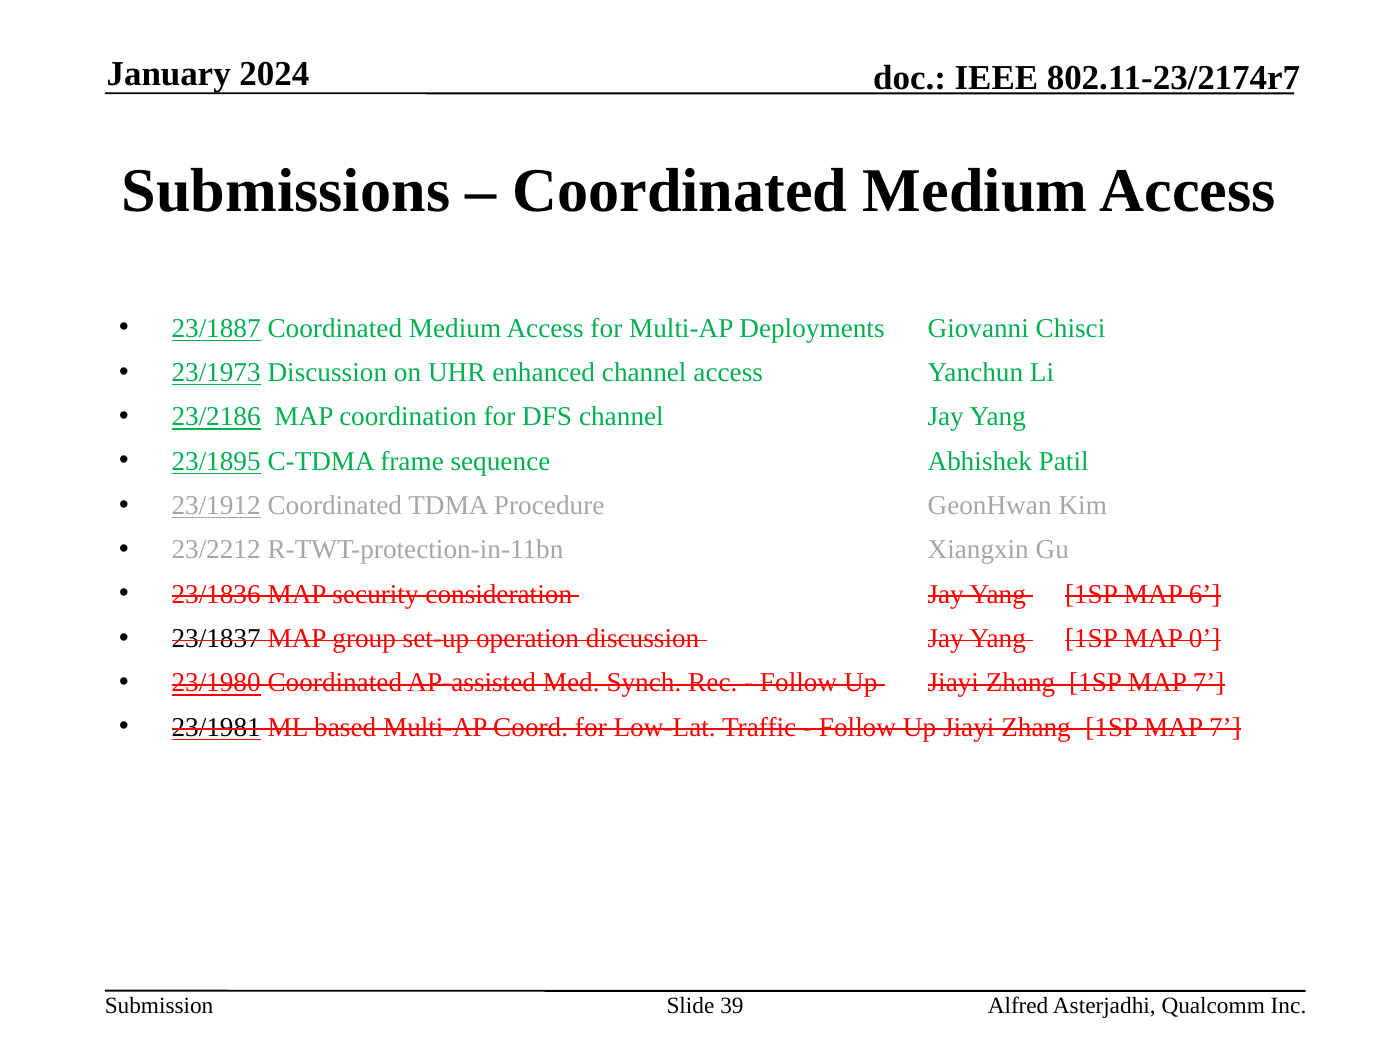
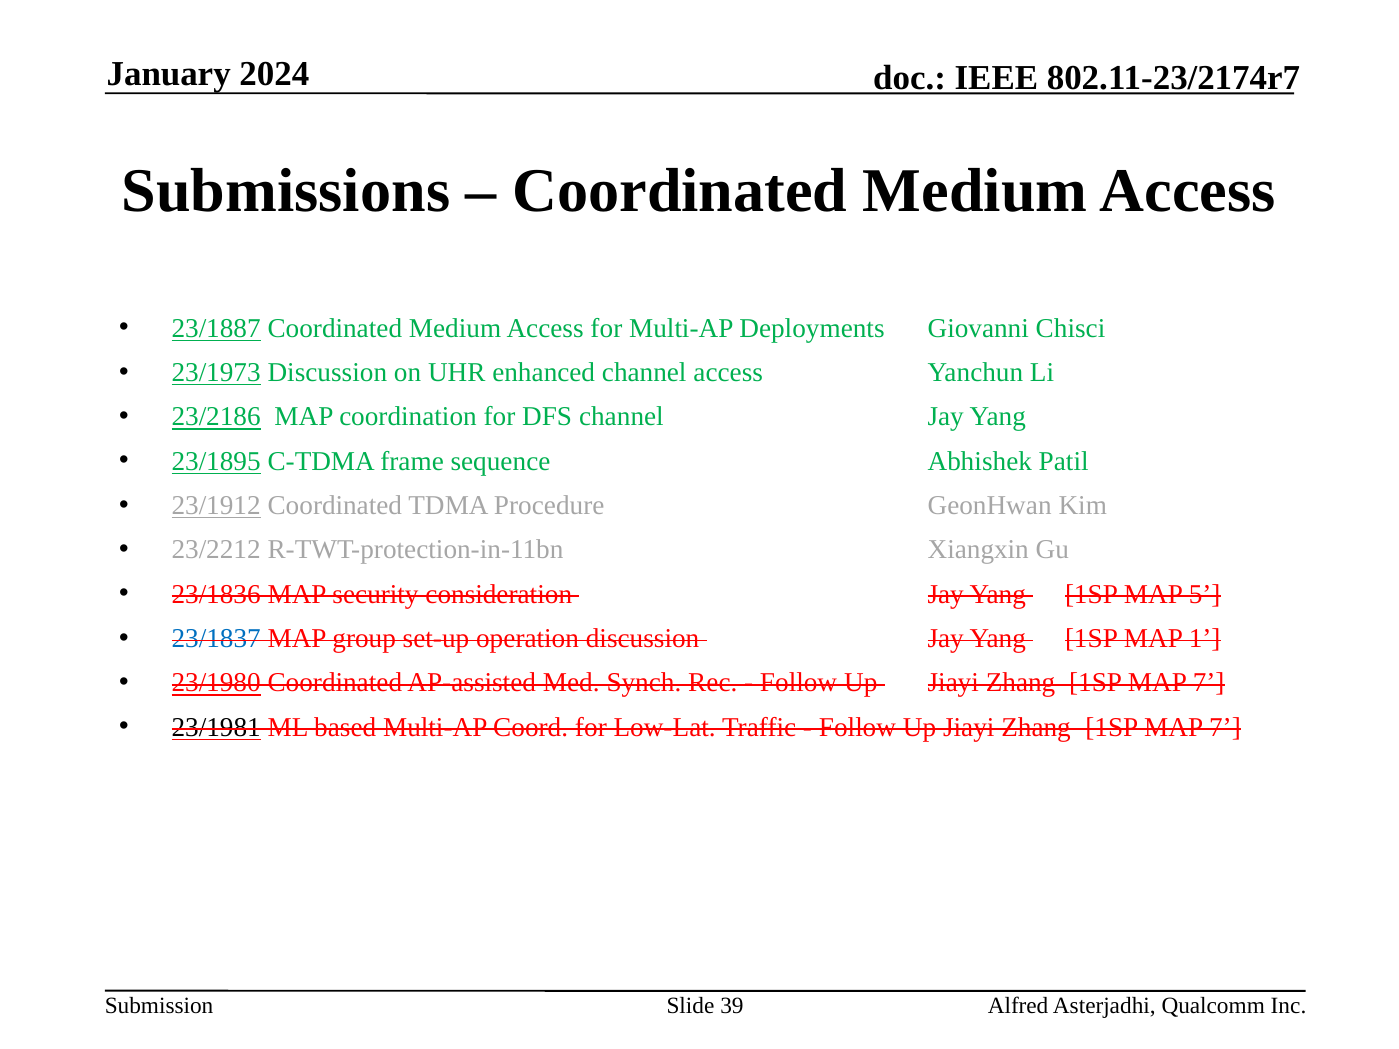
6: 6 -> 5 (1205, 594)
23/1837 colour: black -> blue (216, 639)
0: 0 -> 1 (1205, 639)
